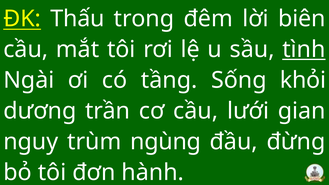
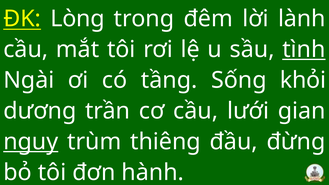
Thấu: Thấu -> Lòng (77, 19)
biên: biên -> lành (302, 19)
nguy underline: none -> present (31, 142)
ngùng: ngùng -> thiêng (165, 142)
